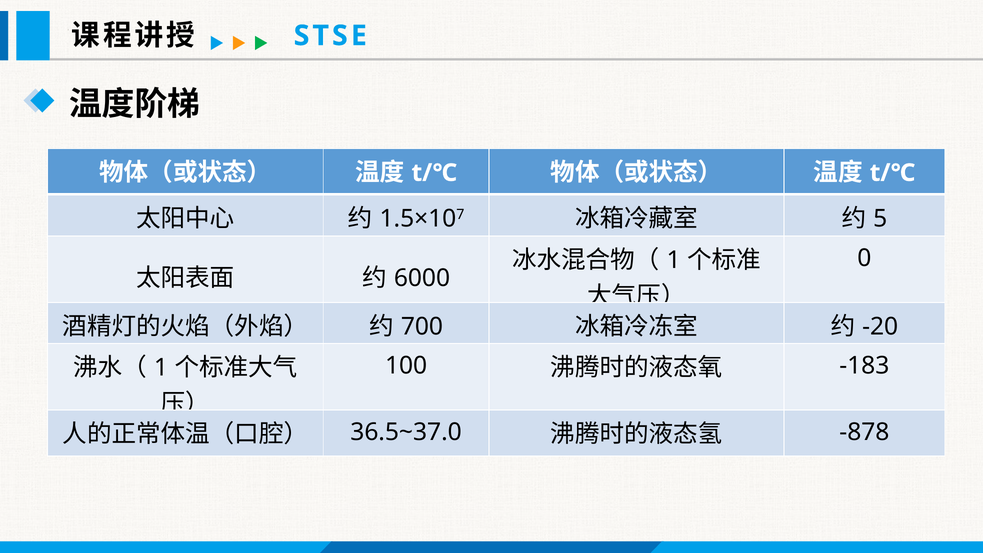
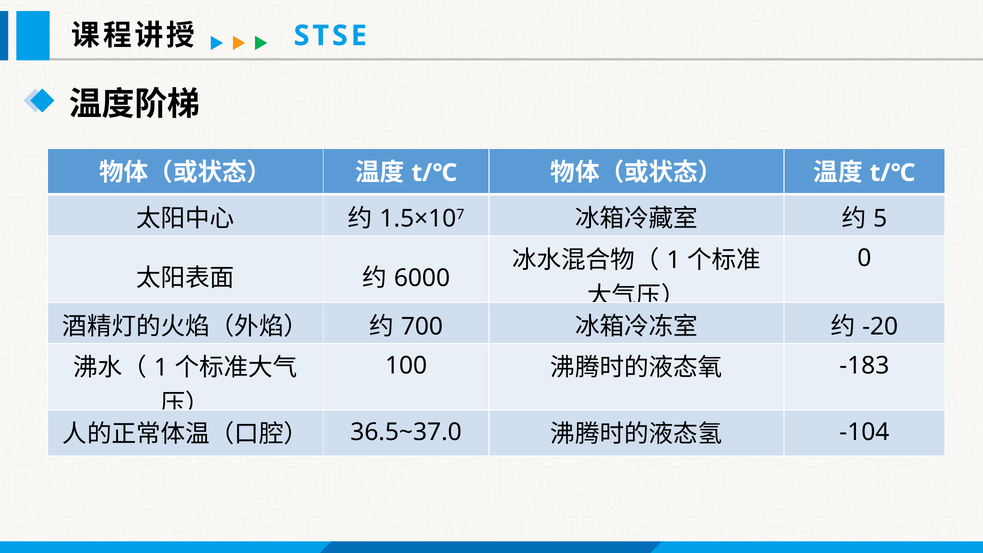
-878: -878 -> -104 (864, 432)
